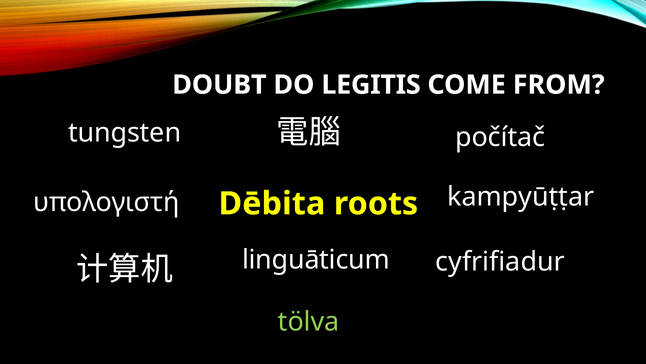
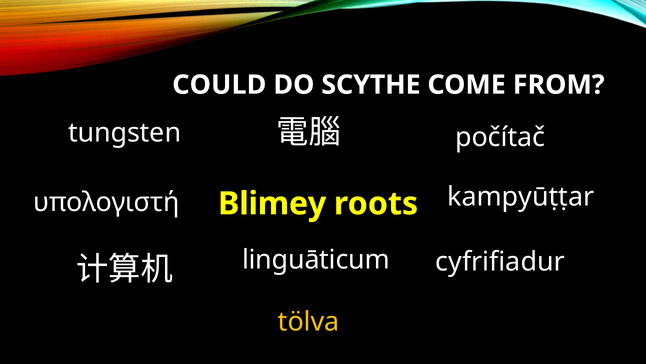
DOUBT: DOUBT -> COULD (219, 85)
LEGITIS: LEGITIS -> SCYTHE (371, 85)
Dēbita: Dēbita -> Blimey (272, 203)
tölva colour: light green -> yellow (309, 321)
